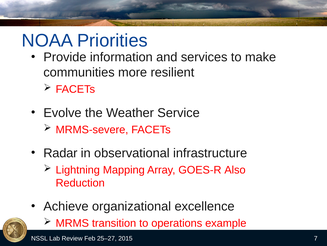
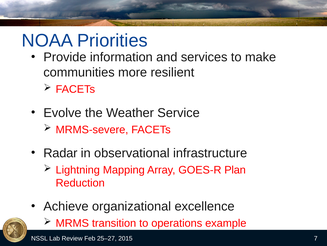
Also: Also -> Plan (235, 169)
